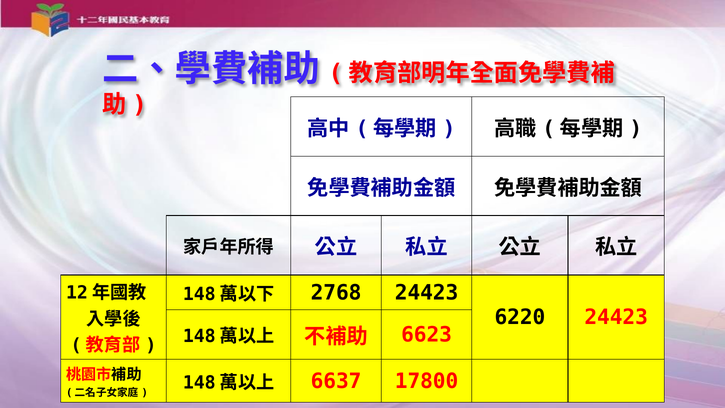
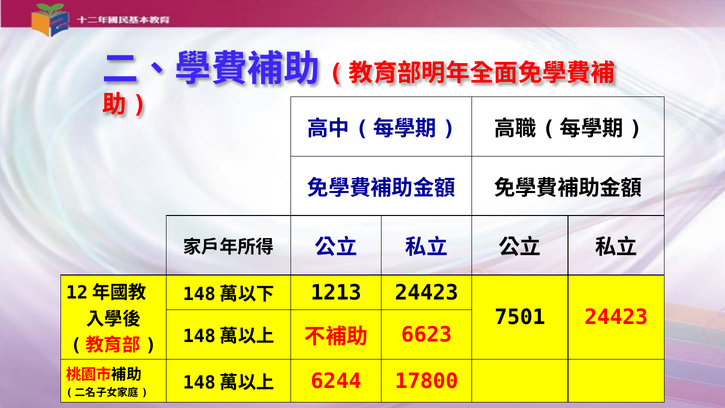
2768: 2768 -> 1213 (336, 293)
6220: 6220 -> 7501 (520, 317)
6637: 6637 -> 6244 (336, 381)
